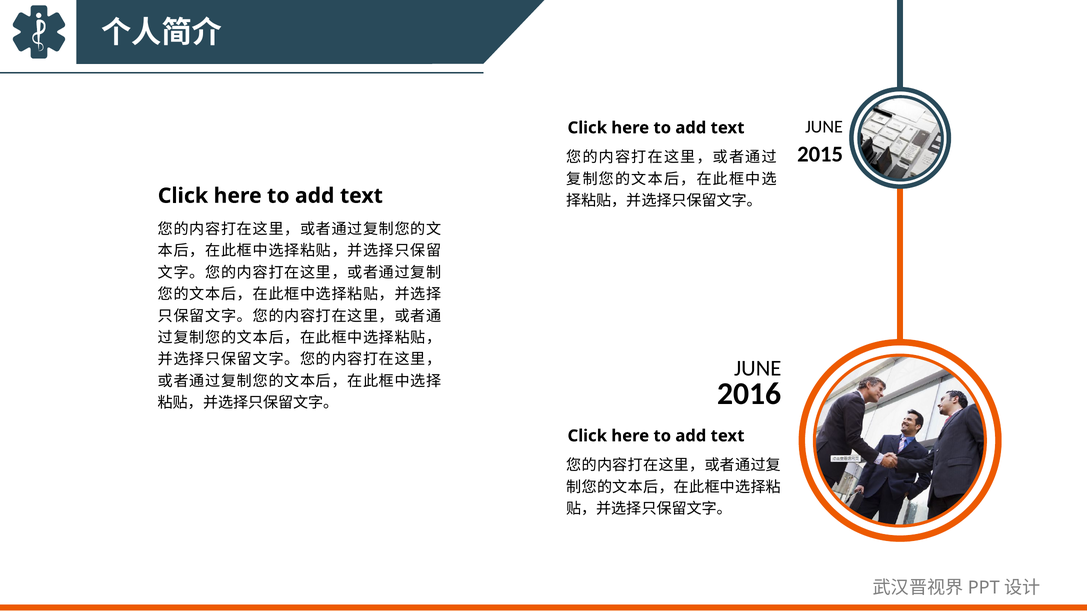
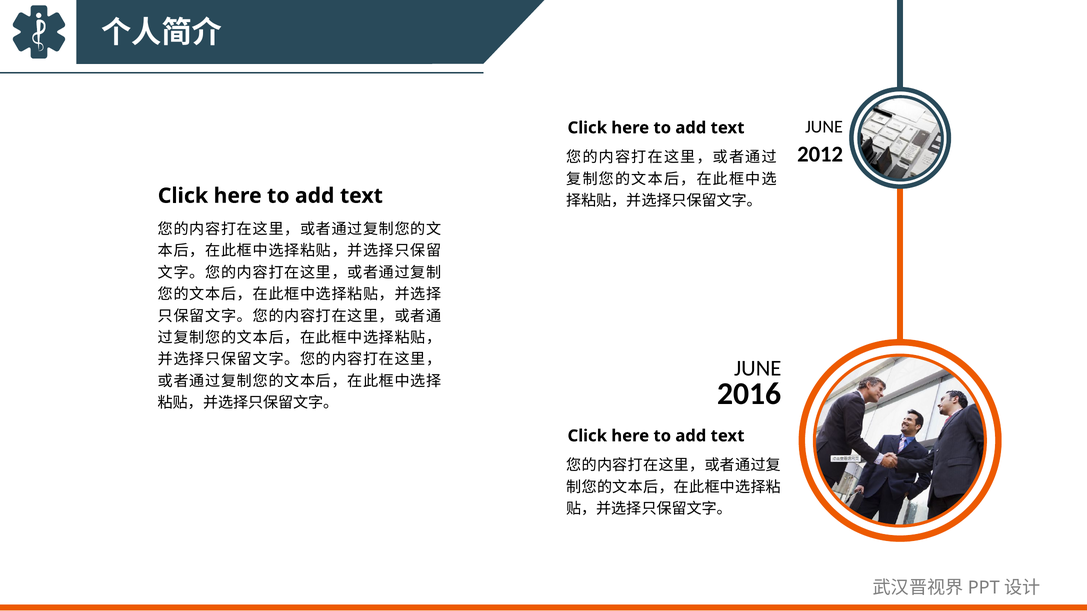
2015: 2015 -> 2012 (820, 155)
